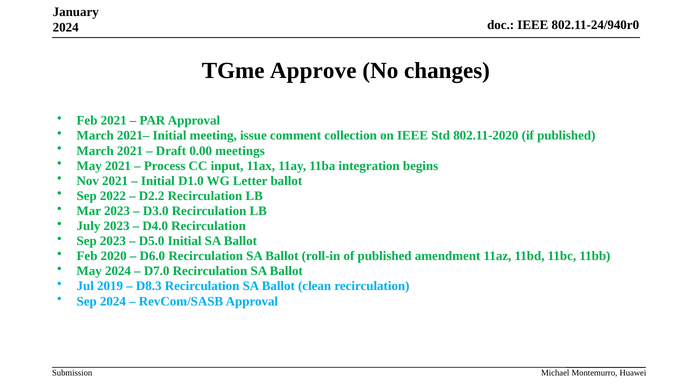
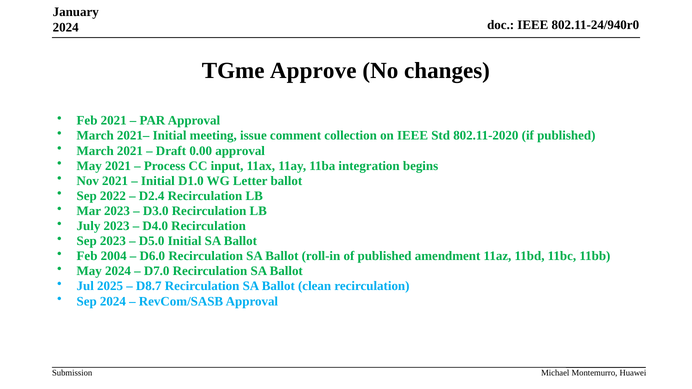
0.00 meetings: meetings -> approval (240, 151)
D2.2: D2.2 -> D2.4 (152, 196)
2020: 2020 -> 2004 (114, 256)
2019: 2019 -> 2025 (110, 286)
D8.3: D8.3 -> D8.7 (149, 286)
